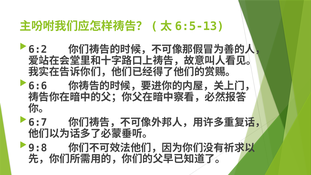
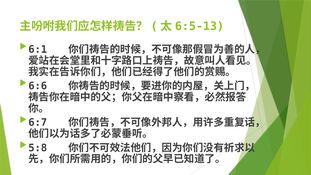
6:2: 6:2 -> 6:1 (38, 49)
9:8: 9:8 -> 5:8 (38, 148)
